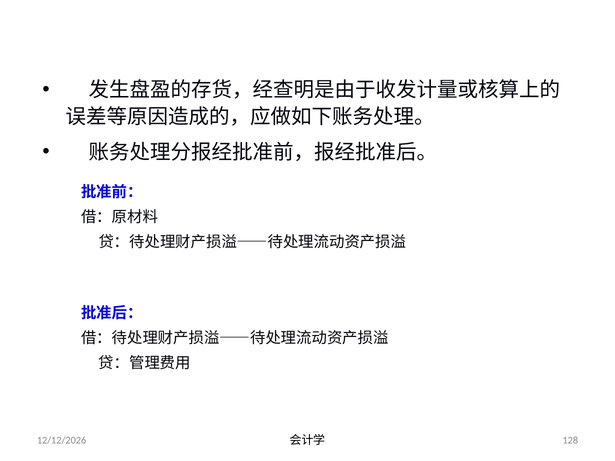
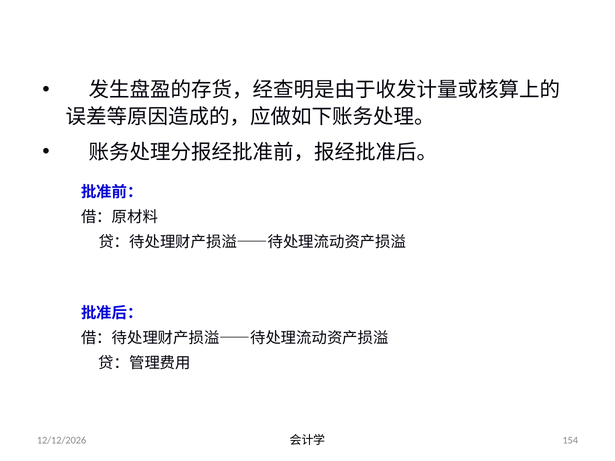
128: 128 -> 154 (570, 440)
